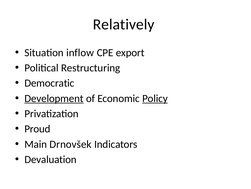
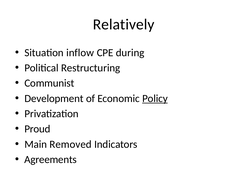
export: export -> during (130, 52)
Democratic: Democratic -> Communist (49, 83)
Development underline: present -> none (54, 98)
Drnovšek: Drnovšek -> Removed (71, 144)
Devaluation: Devaluation -> Agreements (51, 159)
